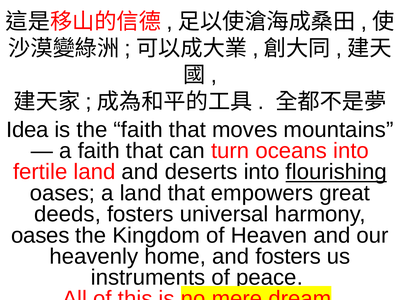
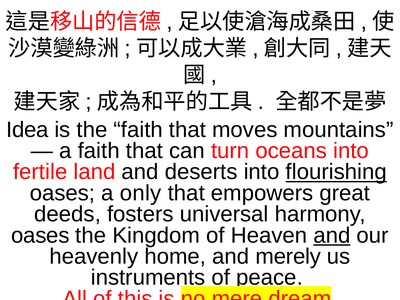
a land: land -> only (141, 193)
and underline: none -> present (332, 235)
and fosters: fosters -> merely (288, 256)
